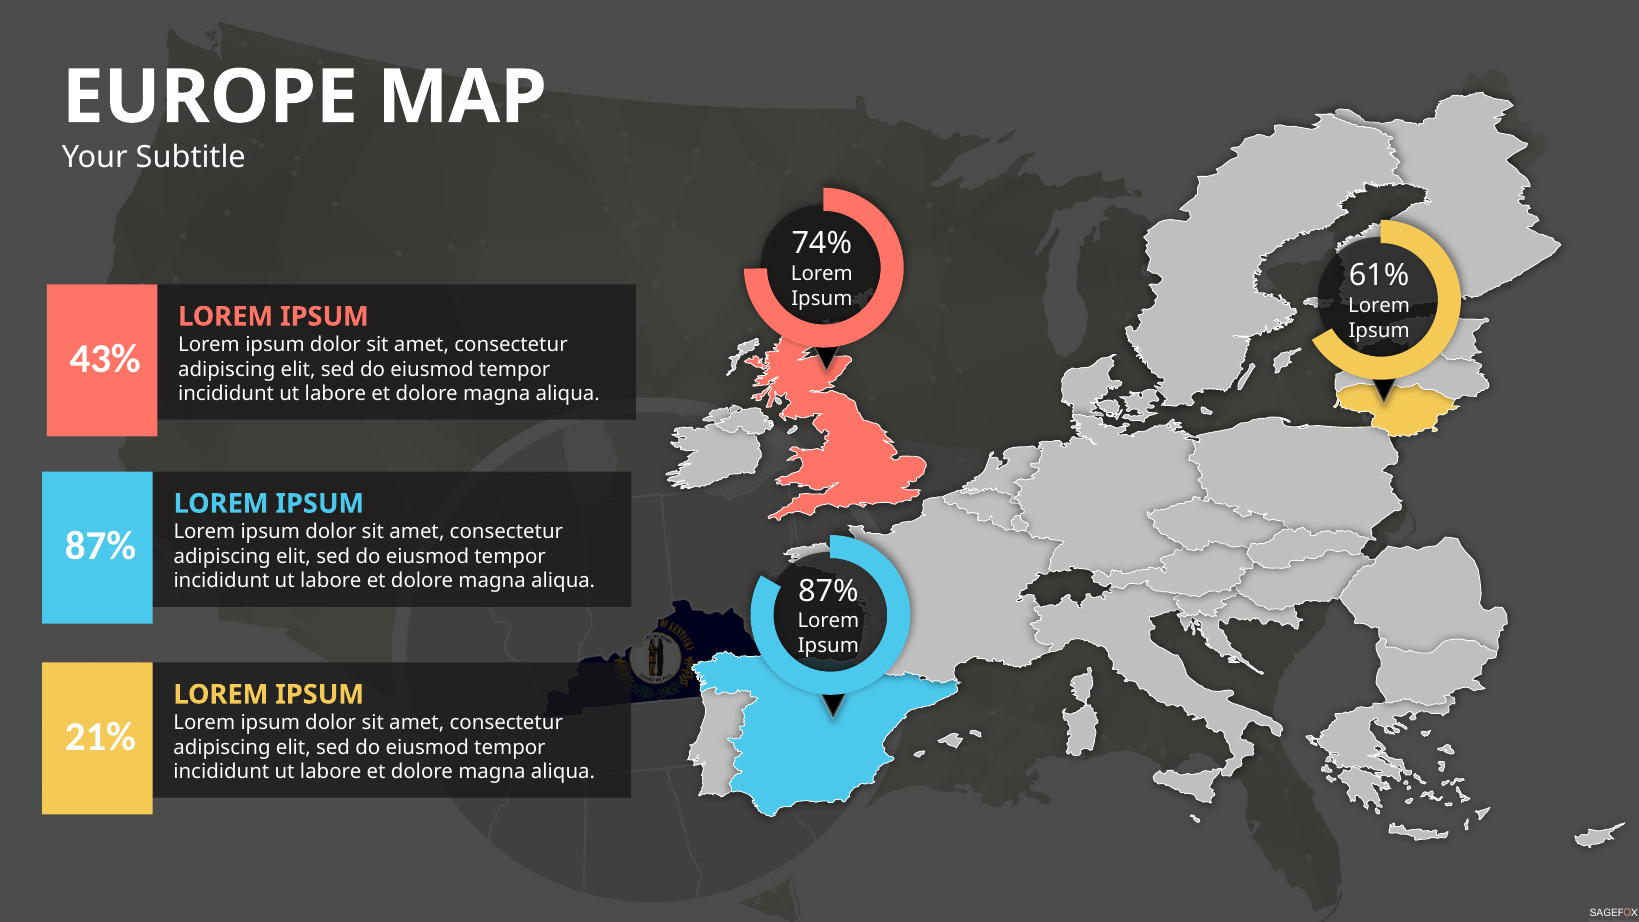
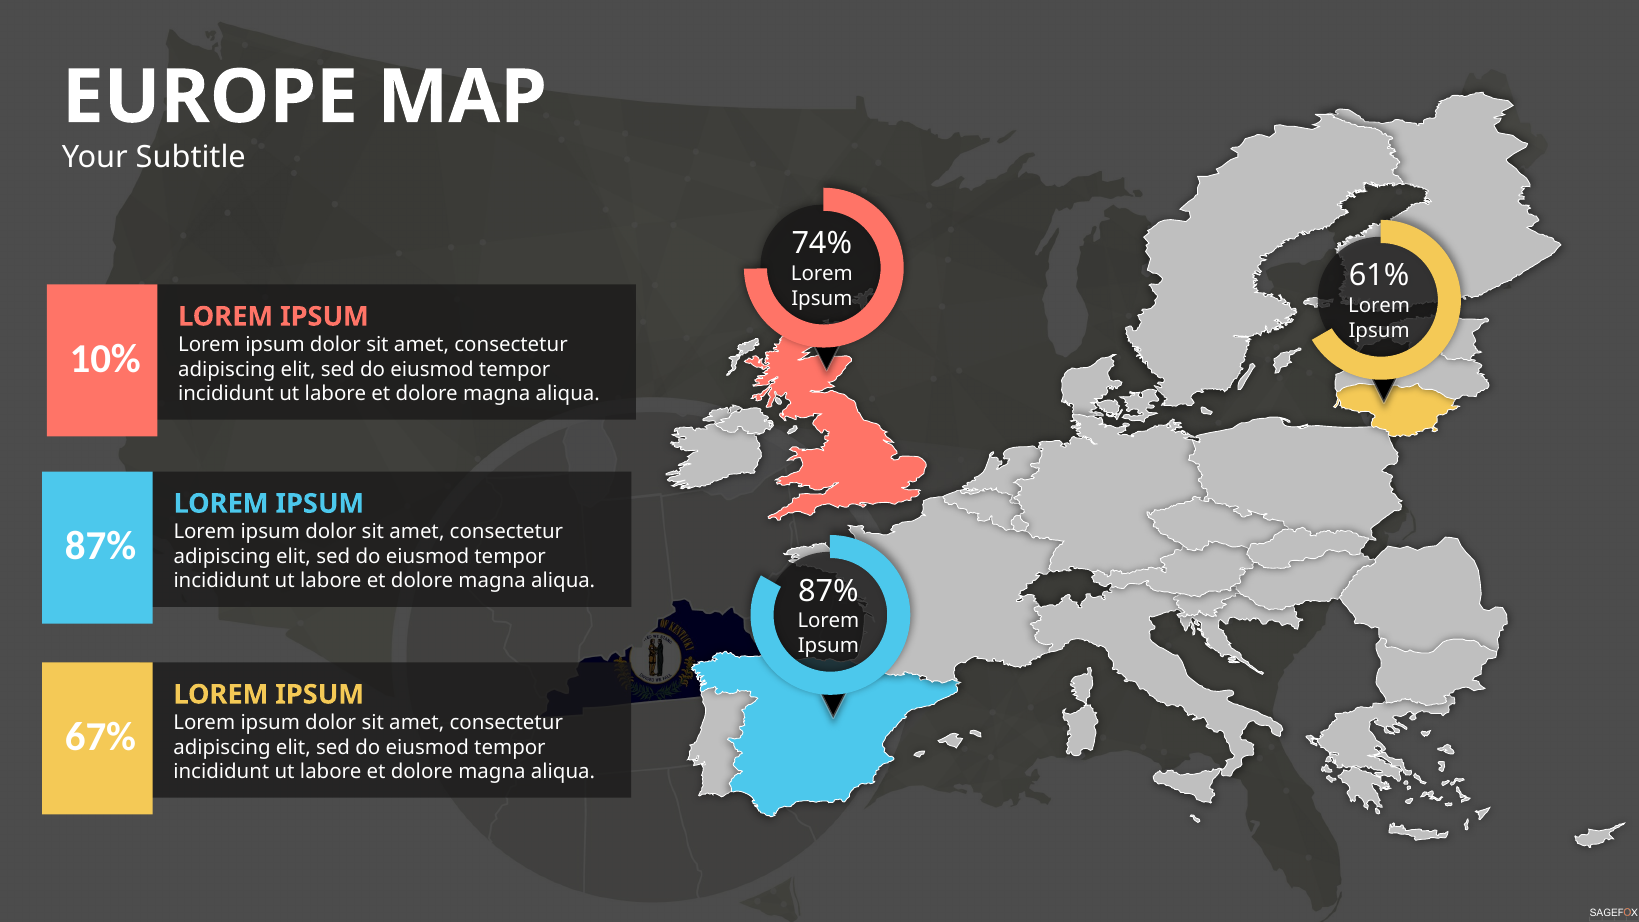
43%: 43% -> 10% (105, 359)
21%: 21% -> 67% (100, 737)
